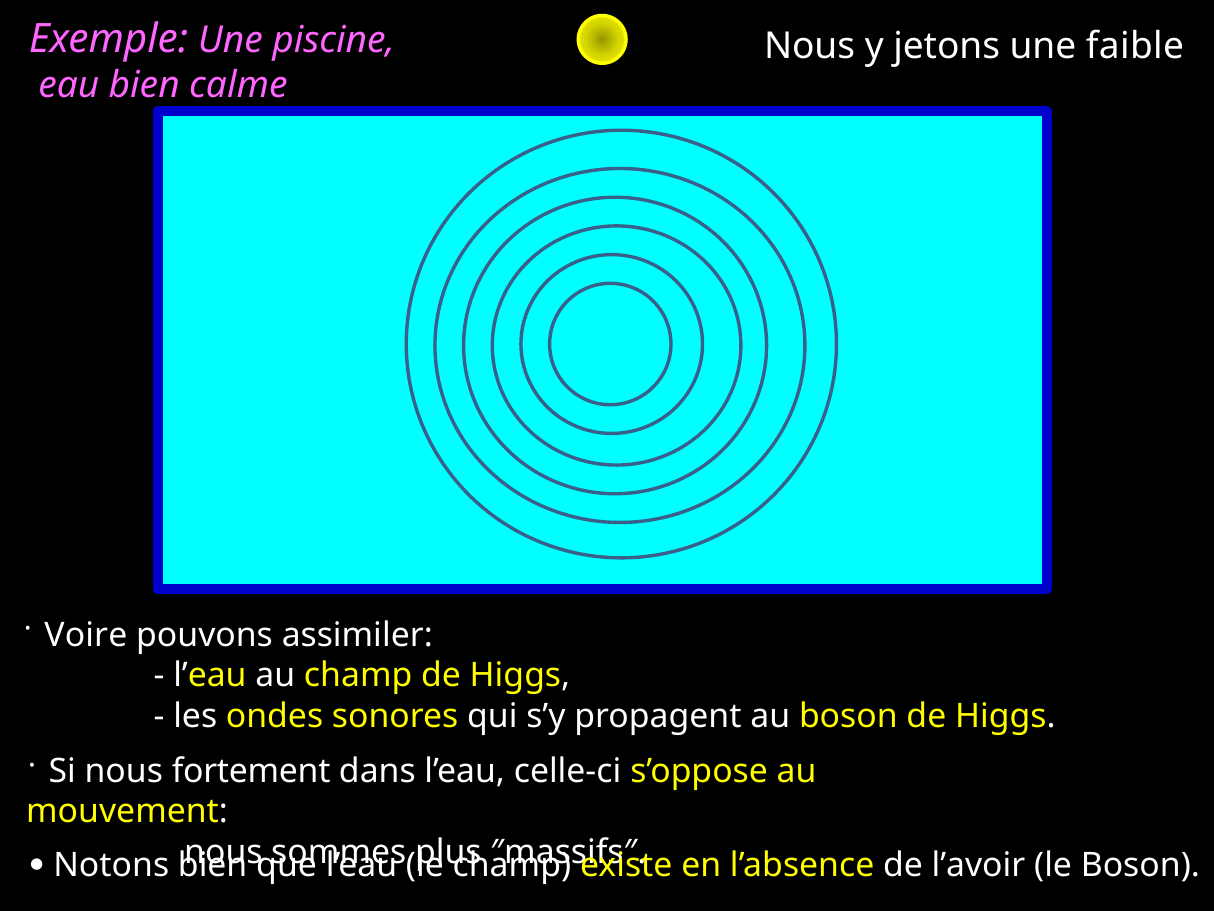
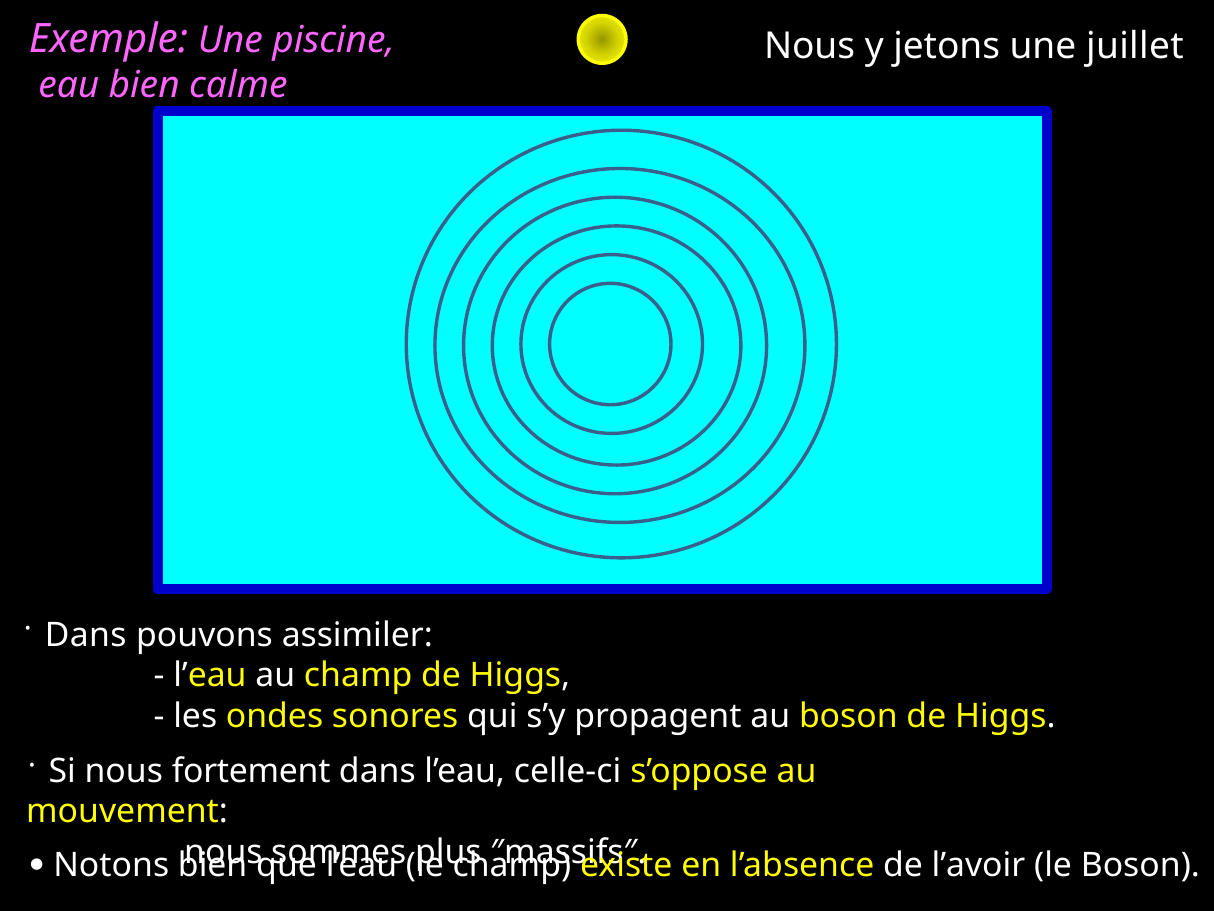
faible: faible -> juillet (1135, 46)
Voire: Voire -> Dans (86, 635)
